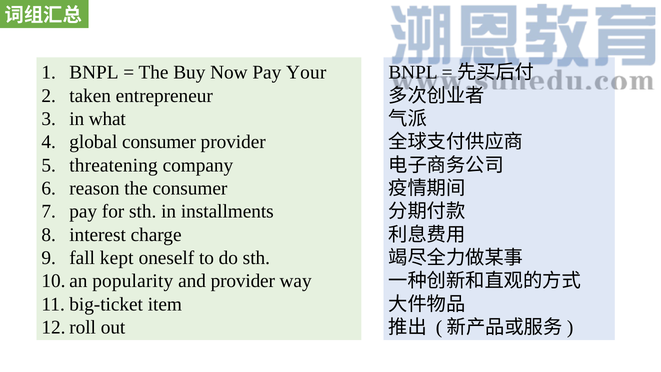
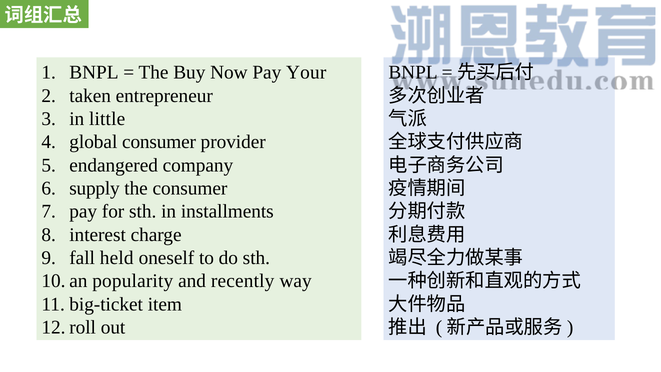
what: what -> little (107, 119)
threatening: threatening -> endangered (114, 165)
reason: reason -> supply (95, 188)
kept: kept -> held (117, 258)
and provider: provider -> recently (243, 281)
